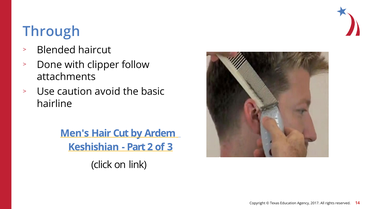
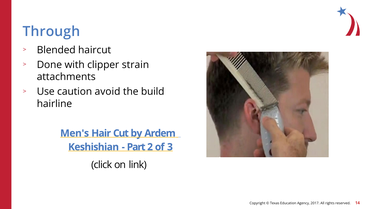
follow: follow -> strain (135, 65)
basic: basic -> build (153, 92)
